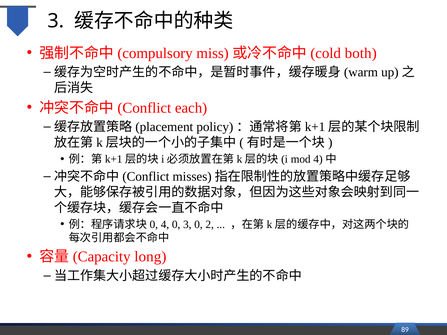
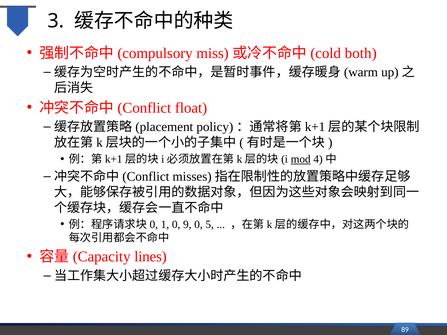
each: each -> float (191, 108)
mod underline: none -> present (301, 159)
4: 4 -> 1 (165, 225)
0 3: 3 -> 9 (187, 225)
2: 2 -> 5 (210, 225)
long: long -> lines (151, 257)
